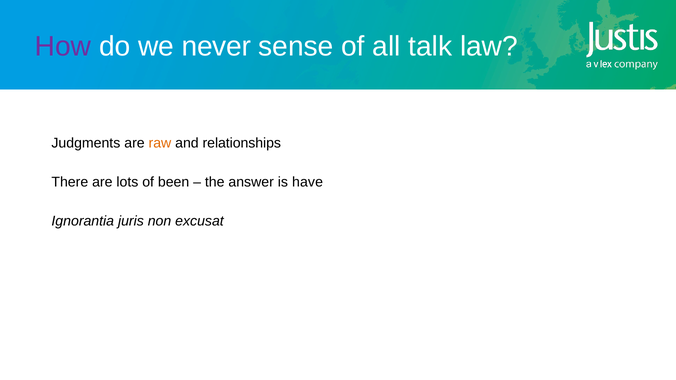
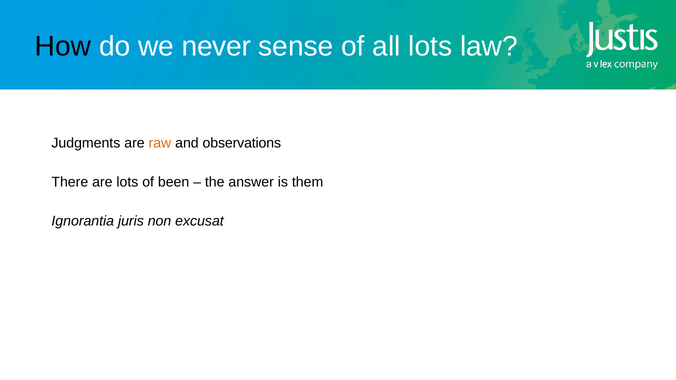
How colour: purple -> black (63, 46)
all talk: talk -> lots (430, 46)
relationships: relationships -> observations (242, 143)
have: have -> them (308, 182)
